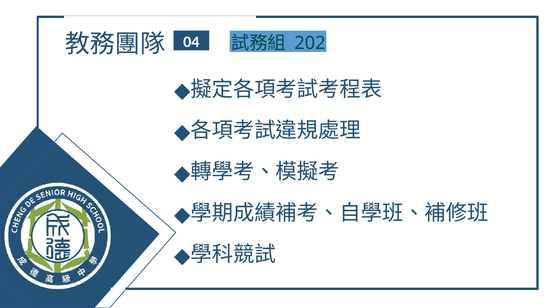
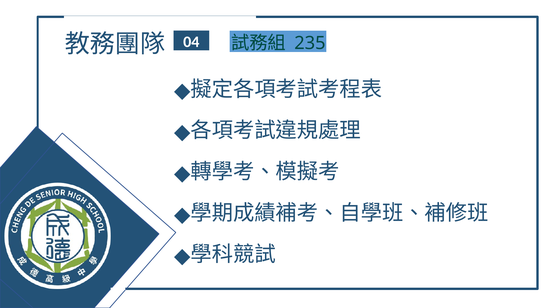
202: 202 -> 235 (310, 43)
